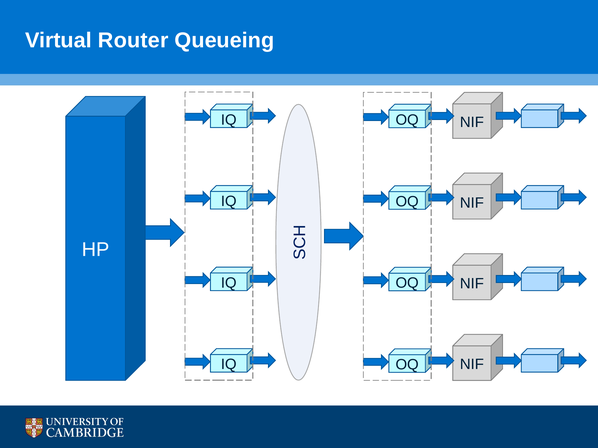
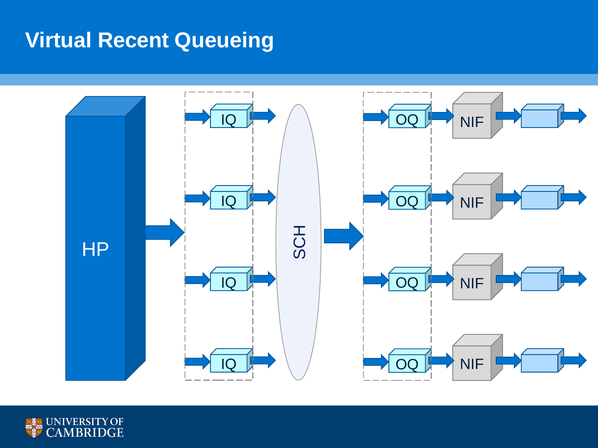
Router: Router -> Recent (133, 41)
